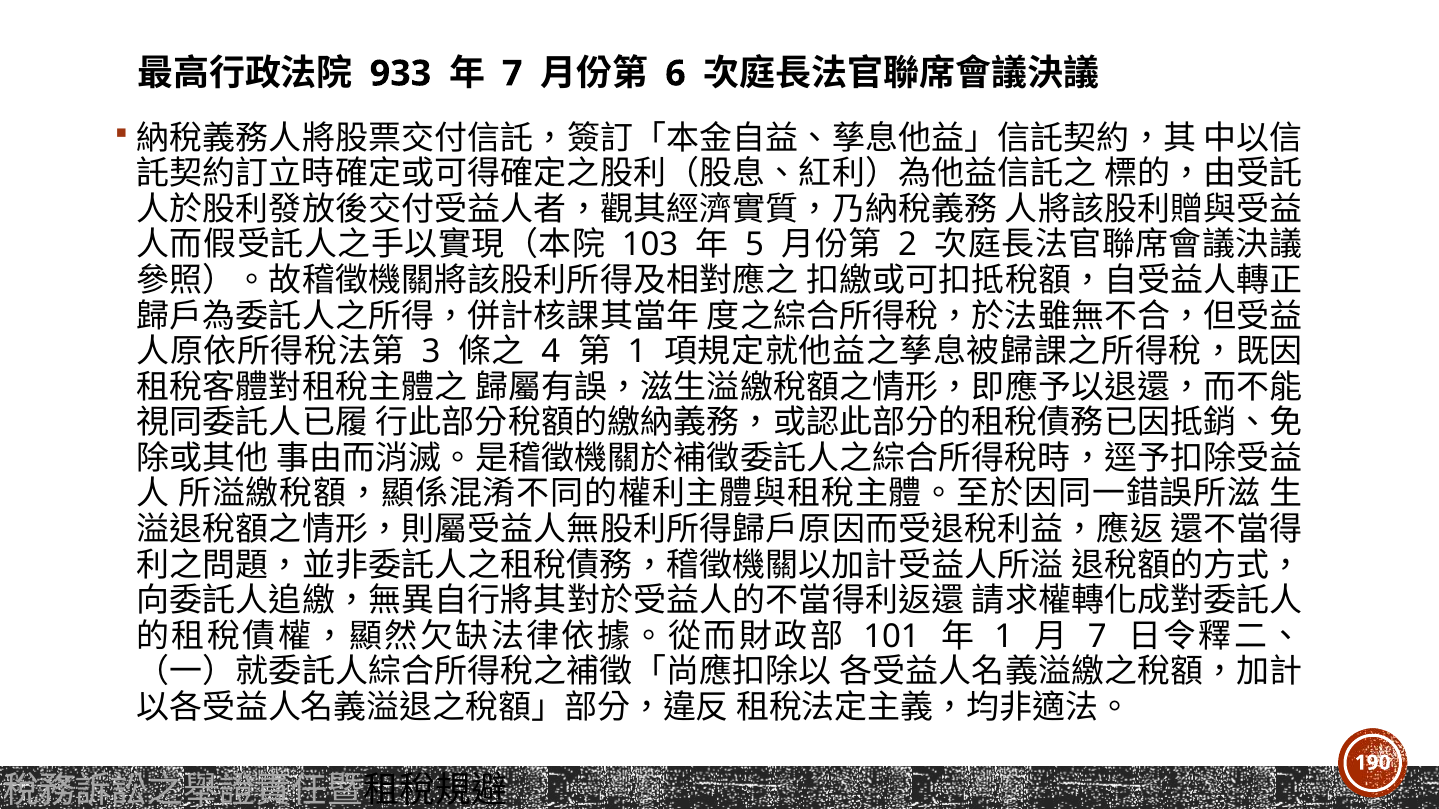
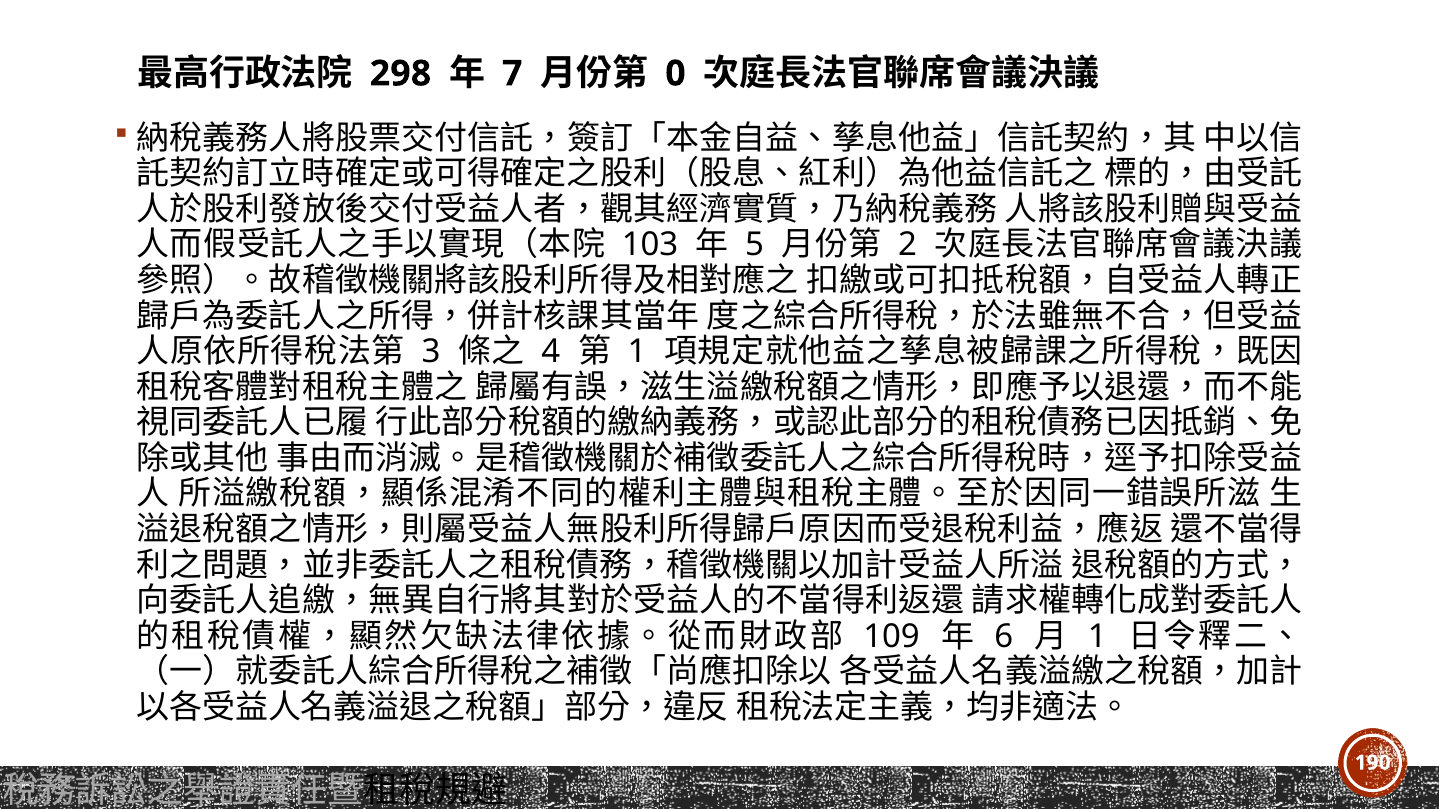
933: 933 -> 298 (400, 74)
6: 6 -> 0 (675, 74)
101: 101 -> 109 (892, 637)
1: 1 -> 6 (1004, 637)
7: 7 -> 1 (1097, 637)
